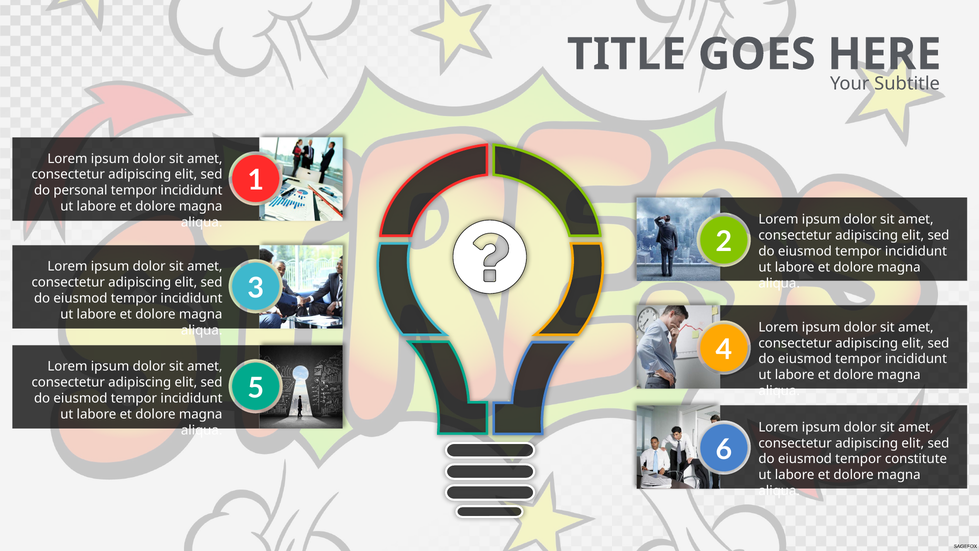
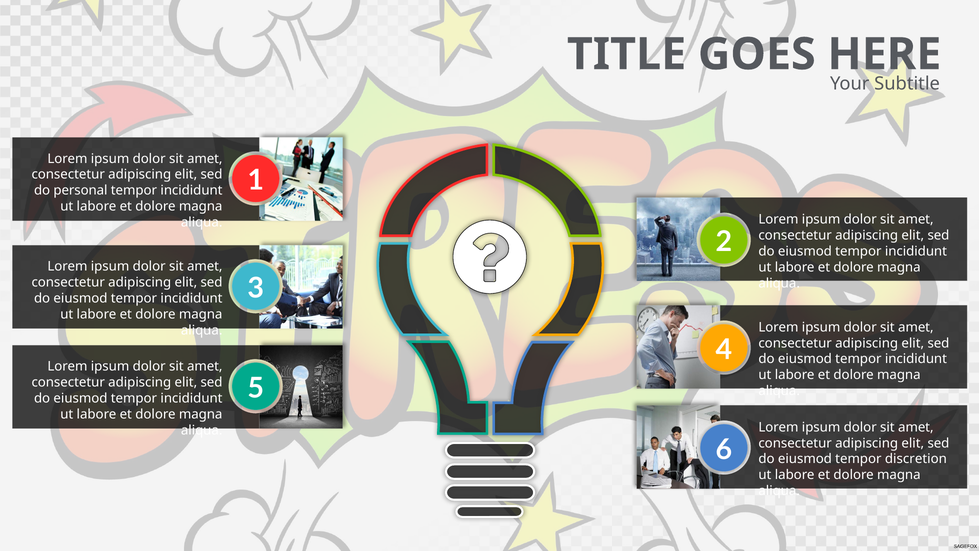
constitute: constitute -> discretion (916, 459)
